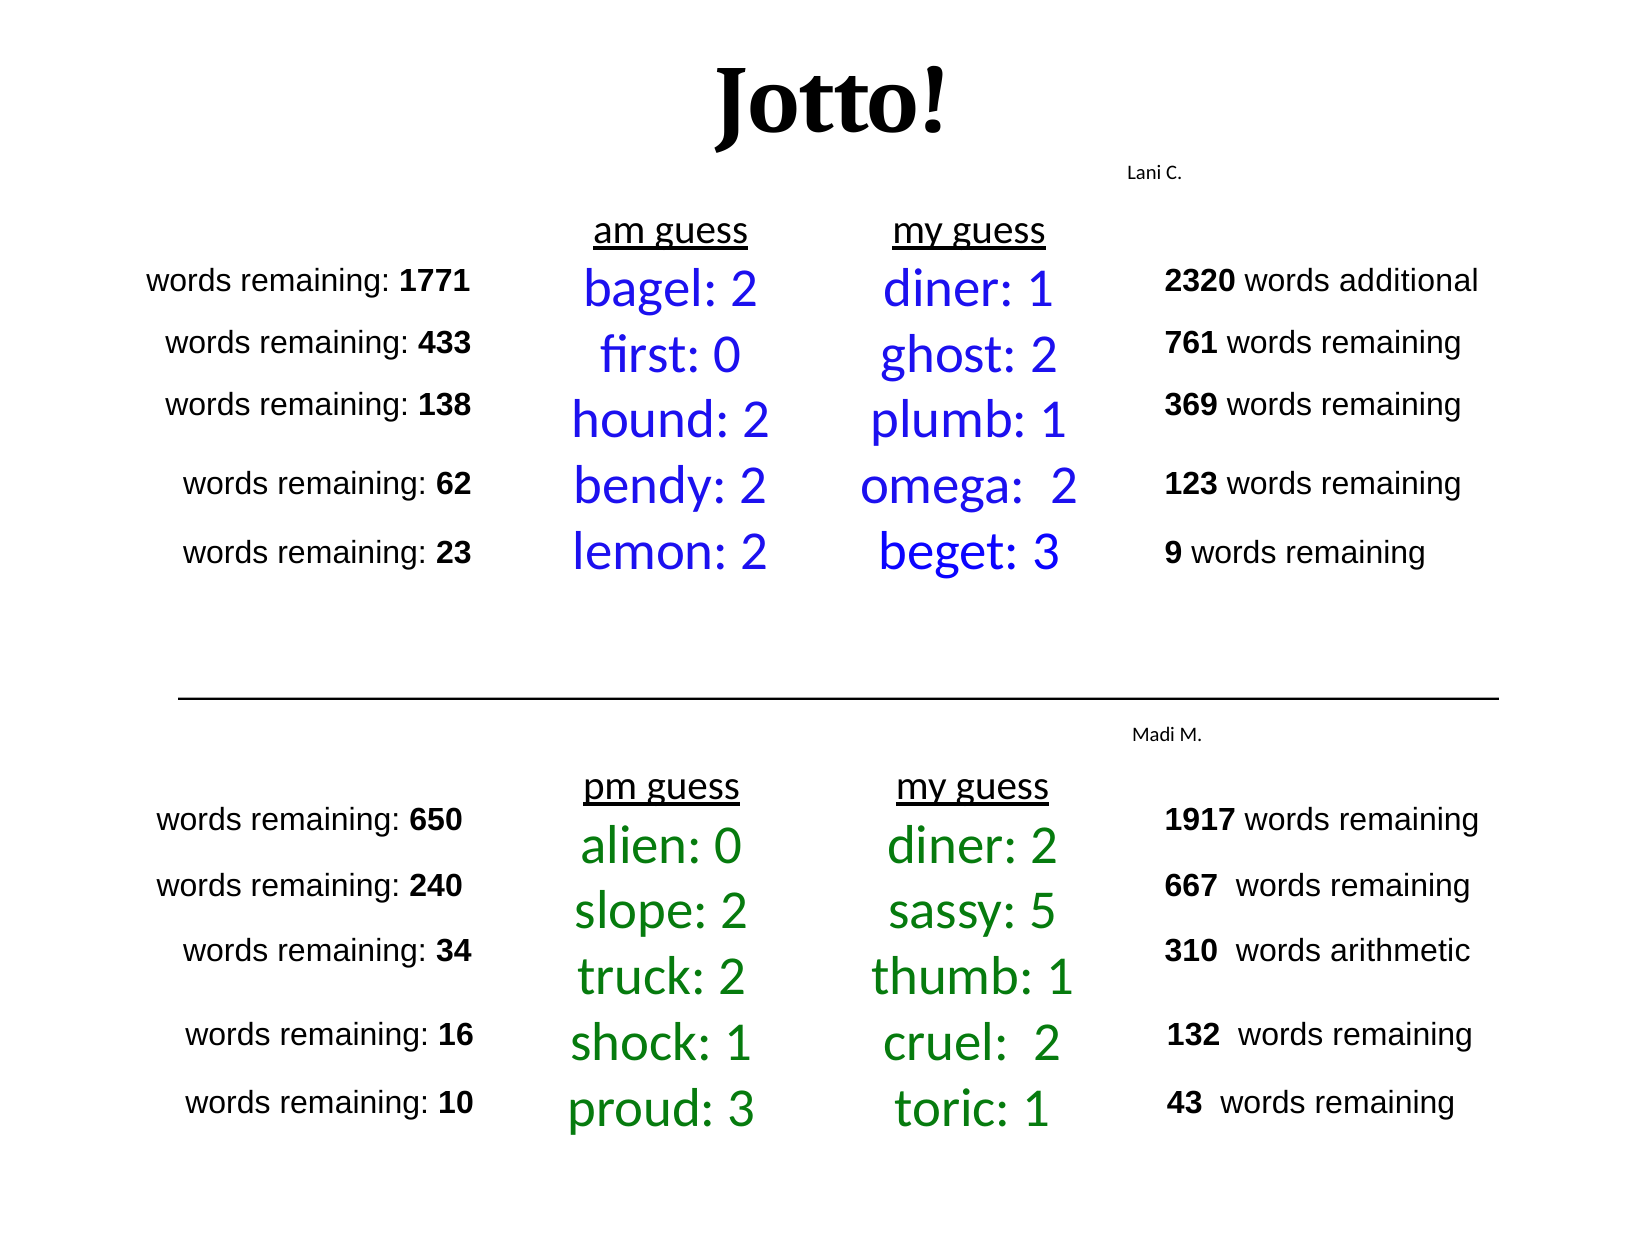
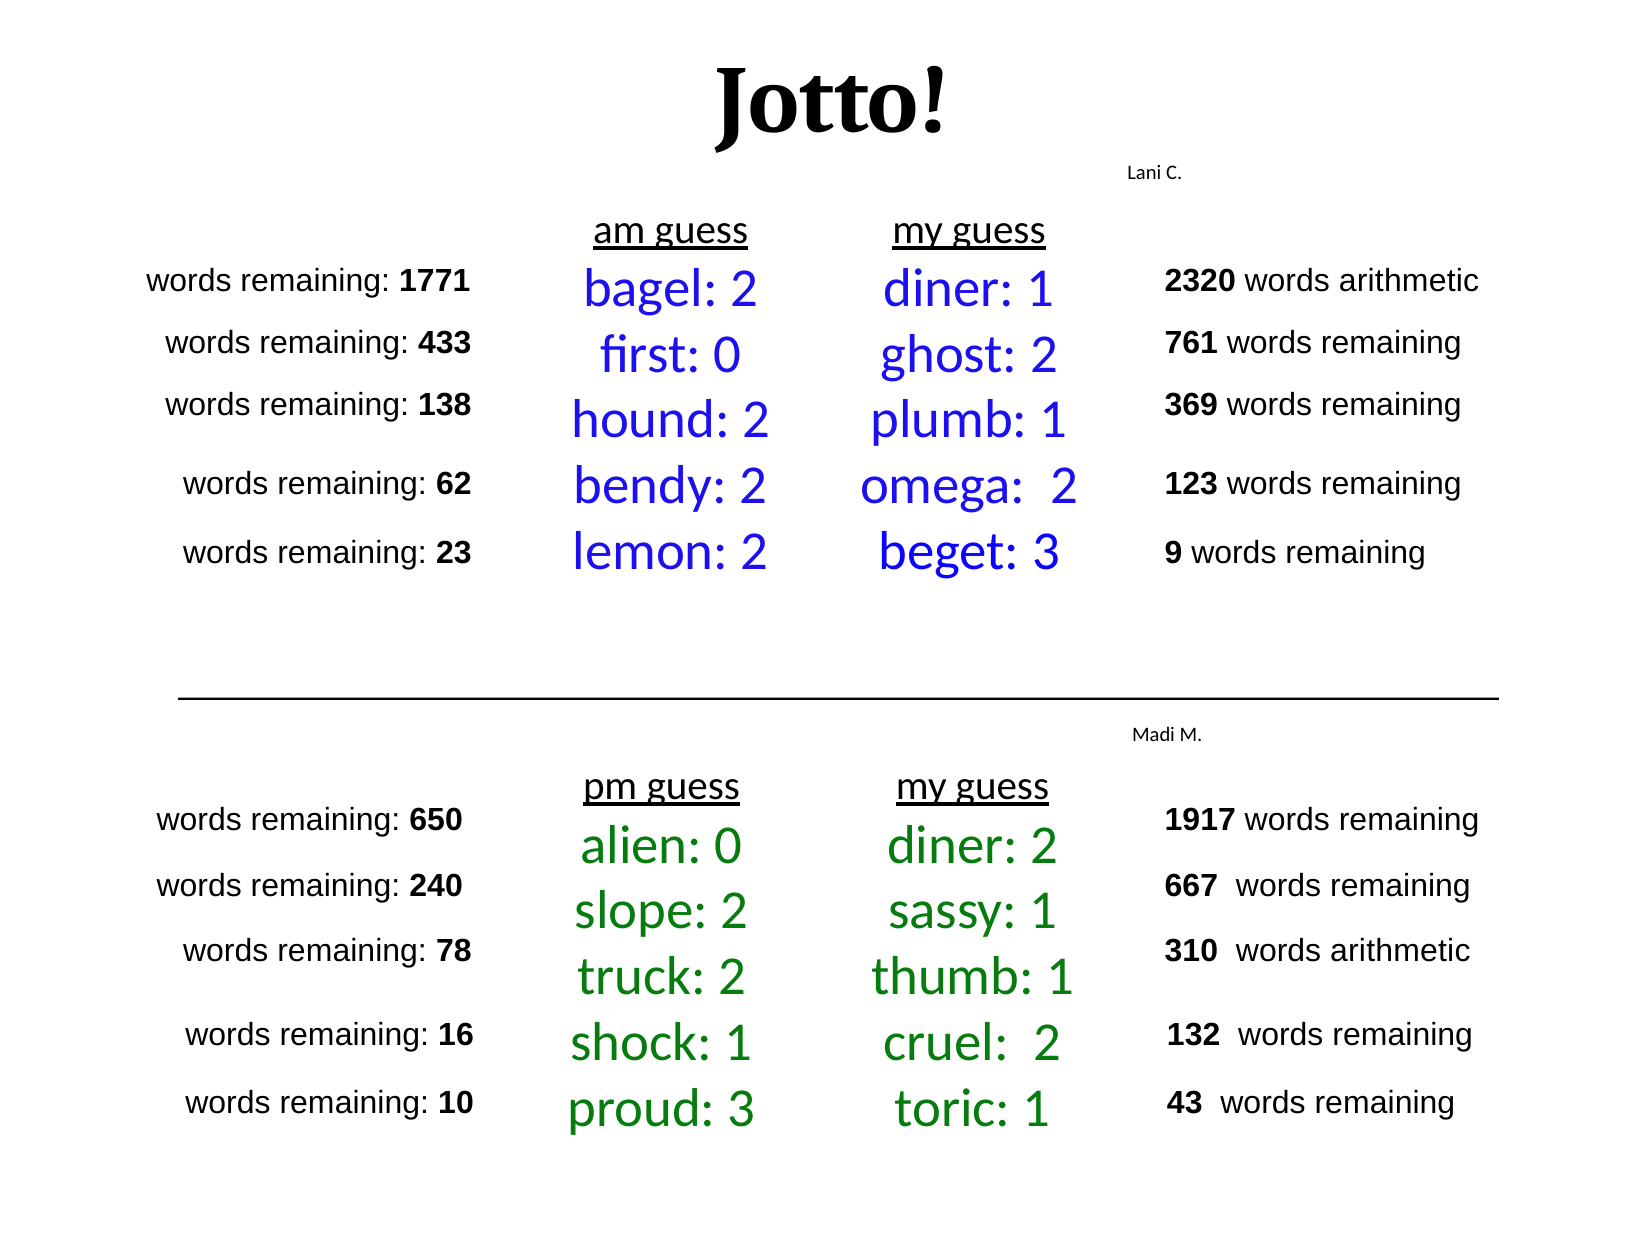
2320 words additional: additional -> arithmetic (1409, 281)
sassy 5: 5 -> 1 (1043, 911)
34: 34 -> 78 (454, 951)
